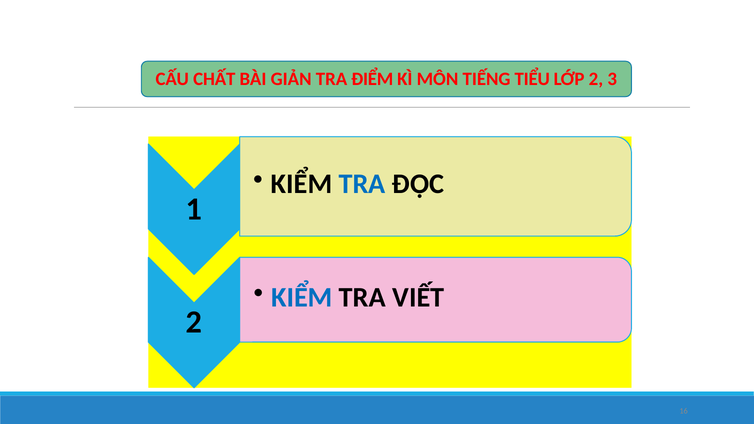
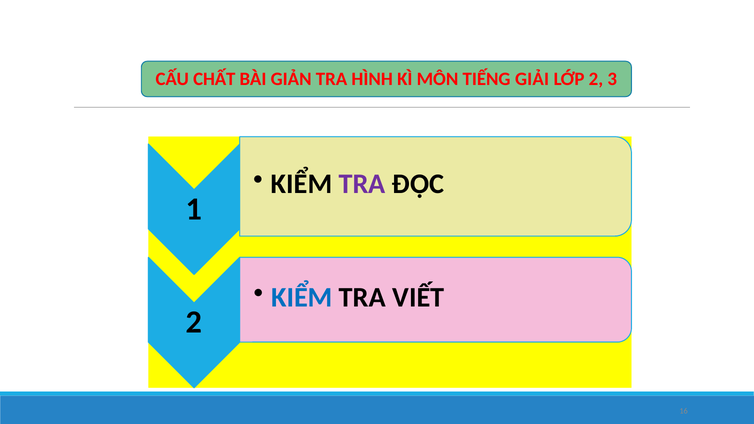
ĐIỂM: ĐIỂM -> HÌNH (372, 79)
TIỂU: TIỂU -> GIẢI (532, 79)
TRA colour: blue -> purple (362, 184)
